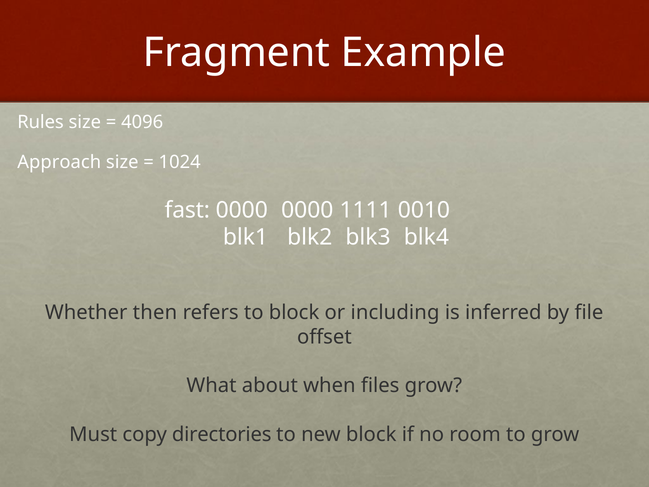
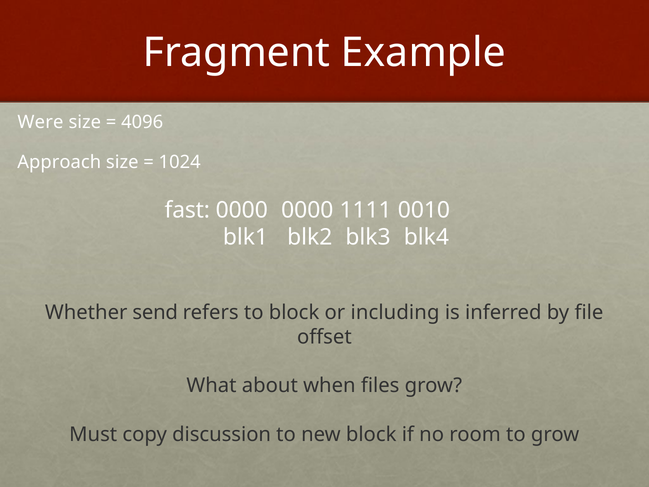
Rules: Rules -> Were (40, 122)
then: then -> send (155, 312)
directories: directories -> discussion (222, 434)
